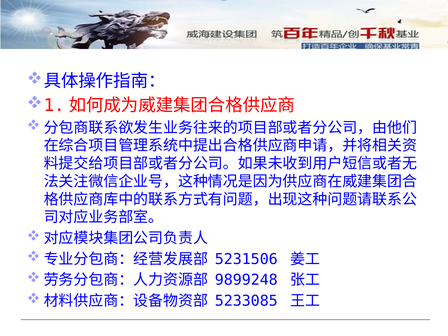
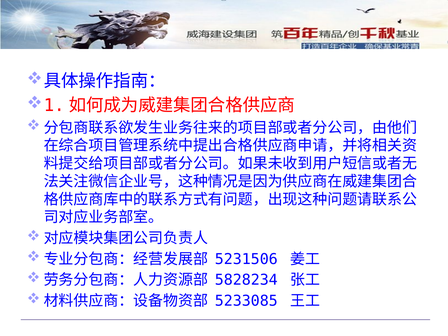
9899248: 9899248 -> 5828234 (246, 280)
